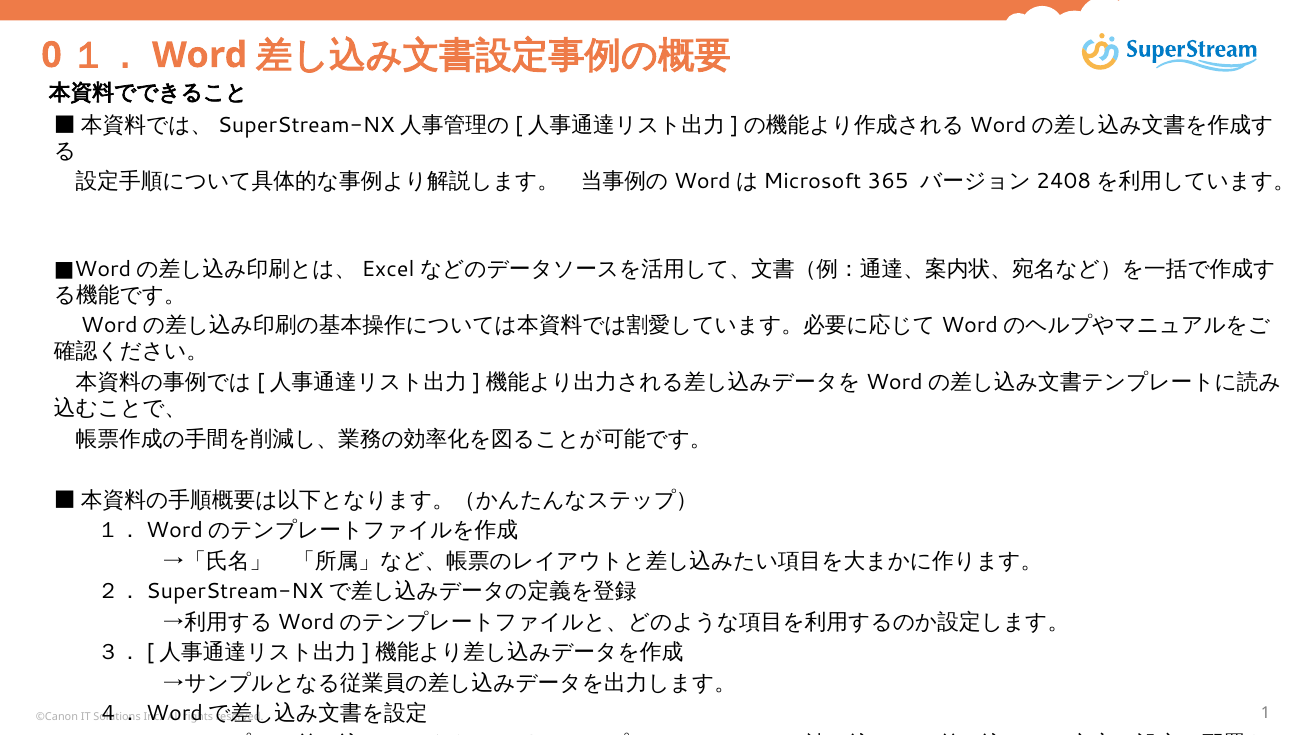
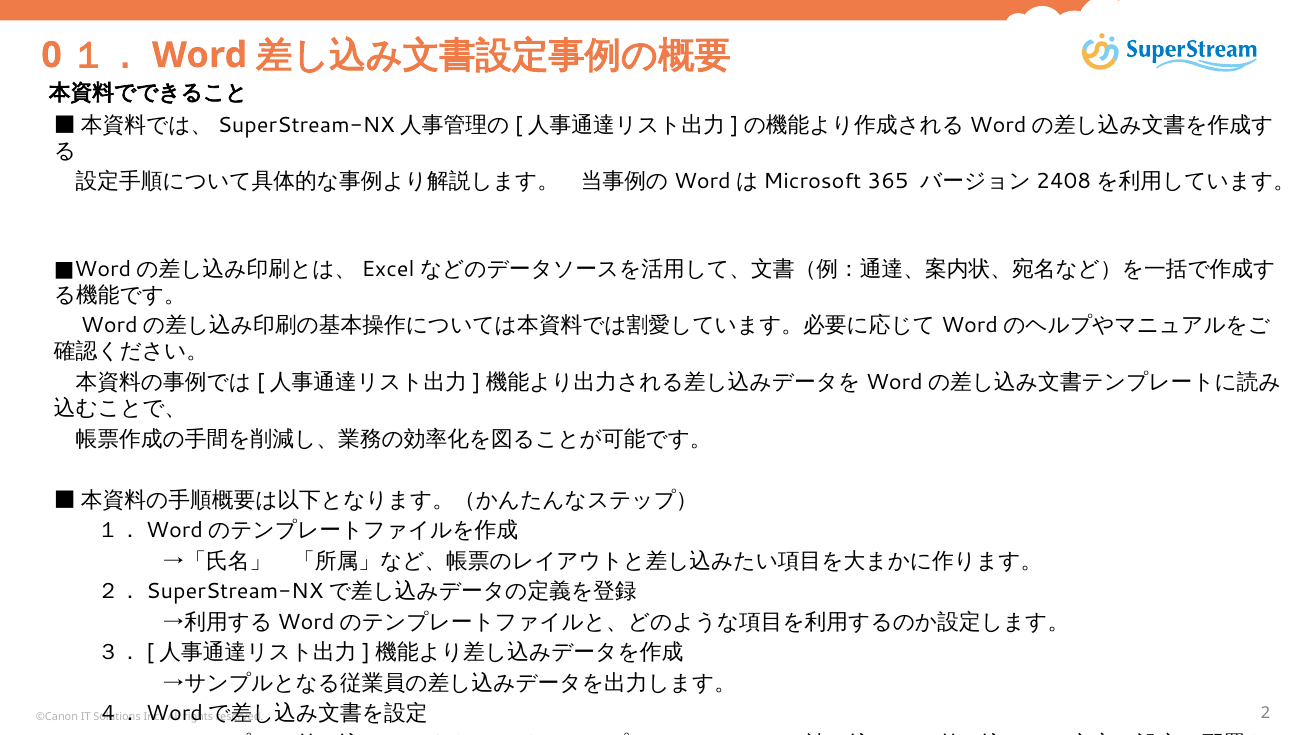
1: 1 -> 2 (1266, 712)
